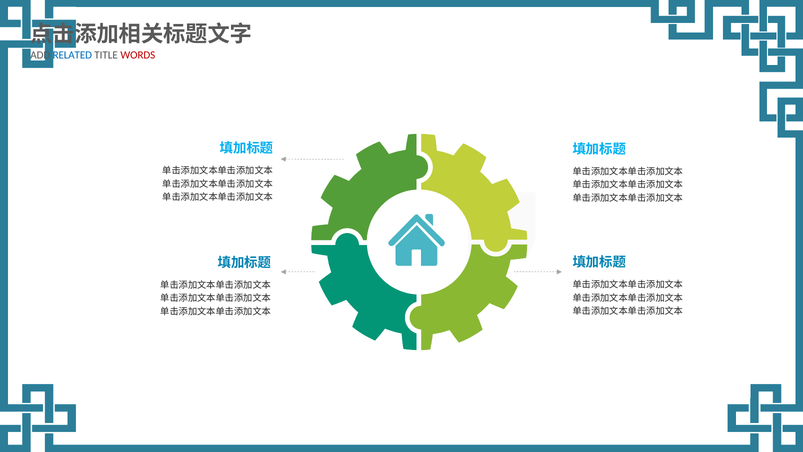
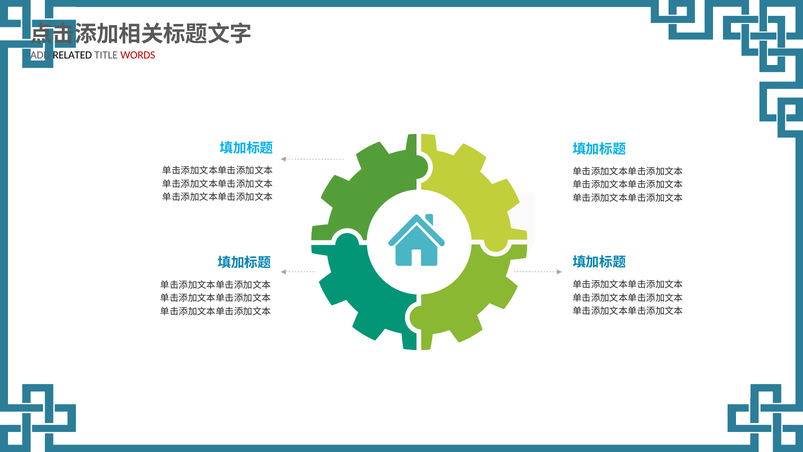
RELATED colour: blue -> black (72, 55)
